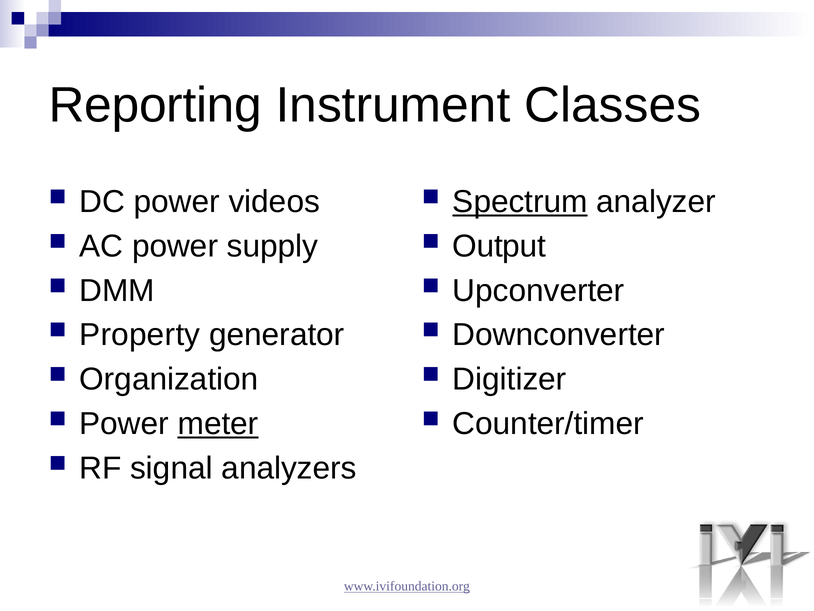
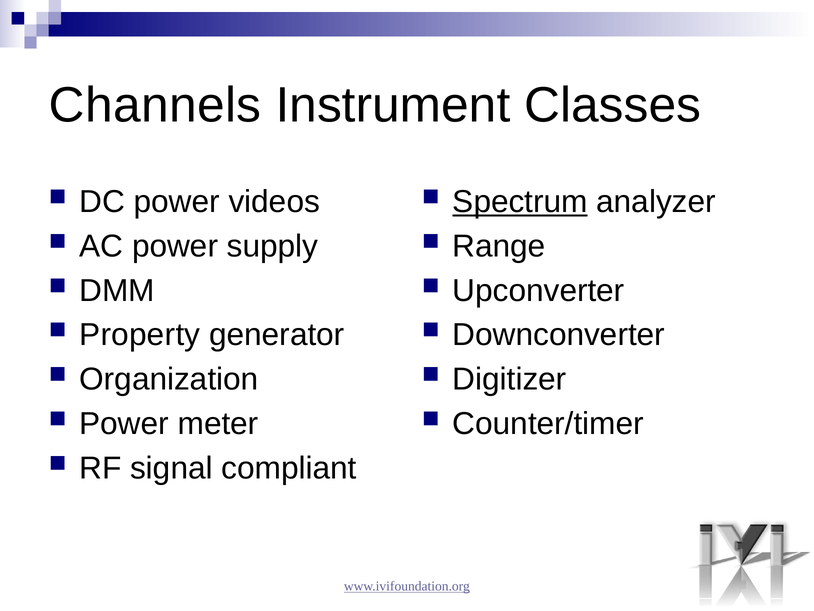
Reporting: Reporting -> Channels (155, 105)
Output: Output -> Range (499, 246)
meter underline: present -> none (218, 423)
analyzers: analyzers -> compliant (289, 468)
